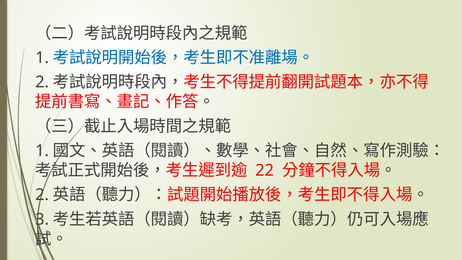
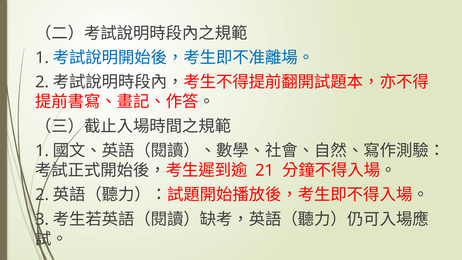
22: 22 -> 21 (265, 170)
